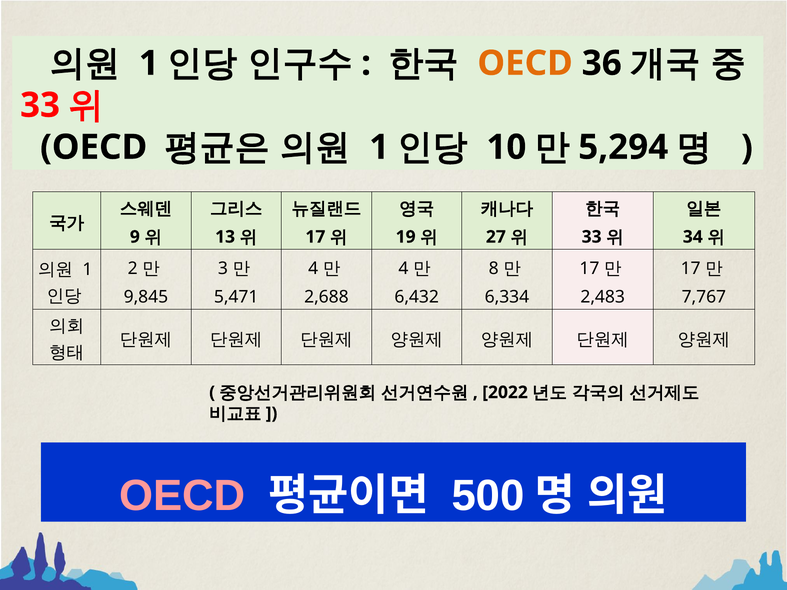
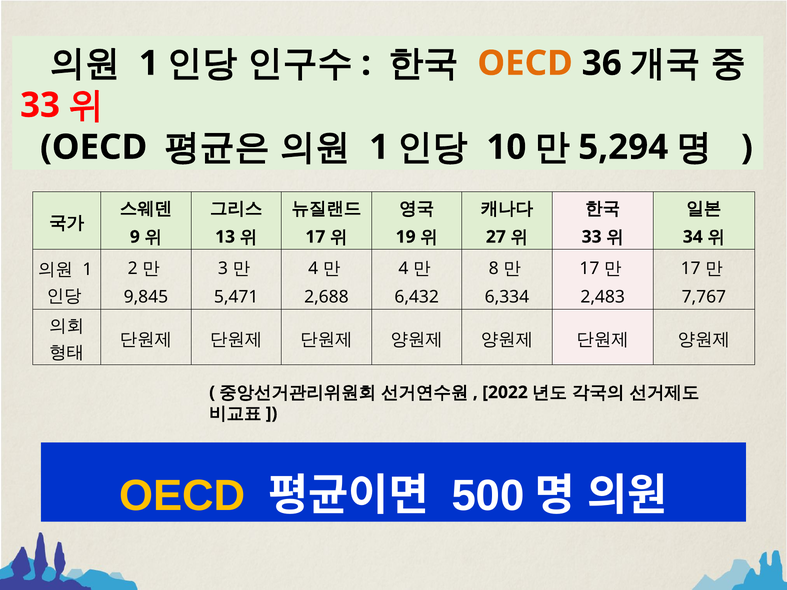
OECD colour: pink -> yellow (182, 496)
